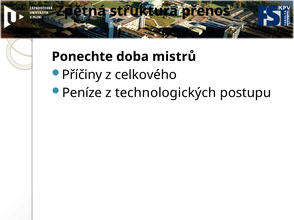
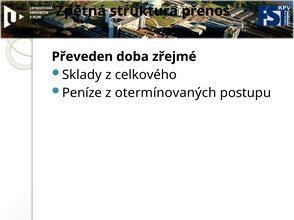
Ponechte: Ponechte -> Převeden (82, 57)
mistrů: mistrů -> zřejmé (174, 57)
Příčiny: Příčiny -> Sklady (82, 75)
technologických: technologických -> otermínovaných (166, 93)
